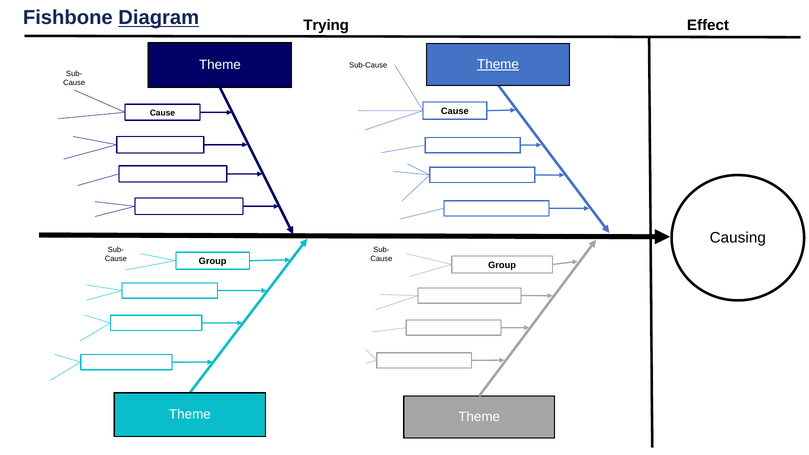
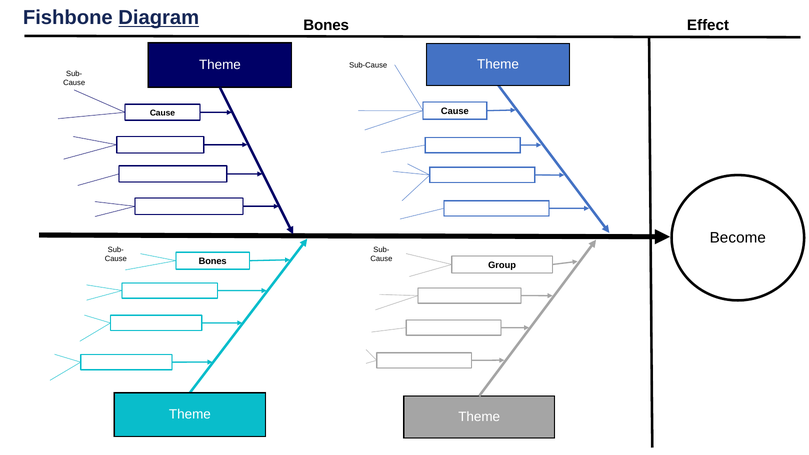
Trying: Trying -> Bones (326, 25)
Theme underline: present -> none (498, 64)
Causing: Causing -> Become (738, 238)
Group: Group -> Bones (213, 261)
